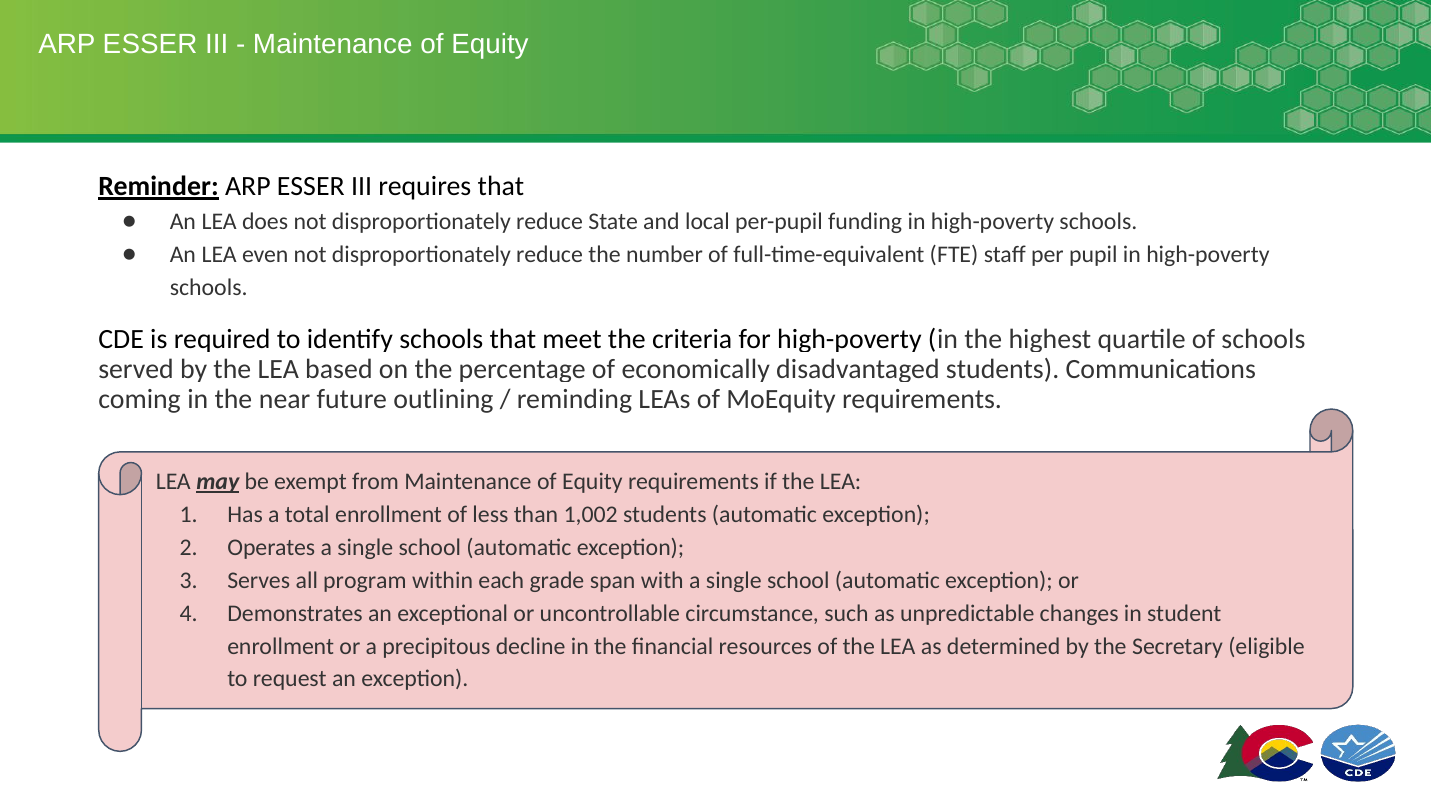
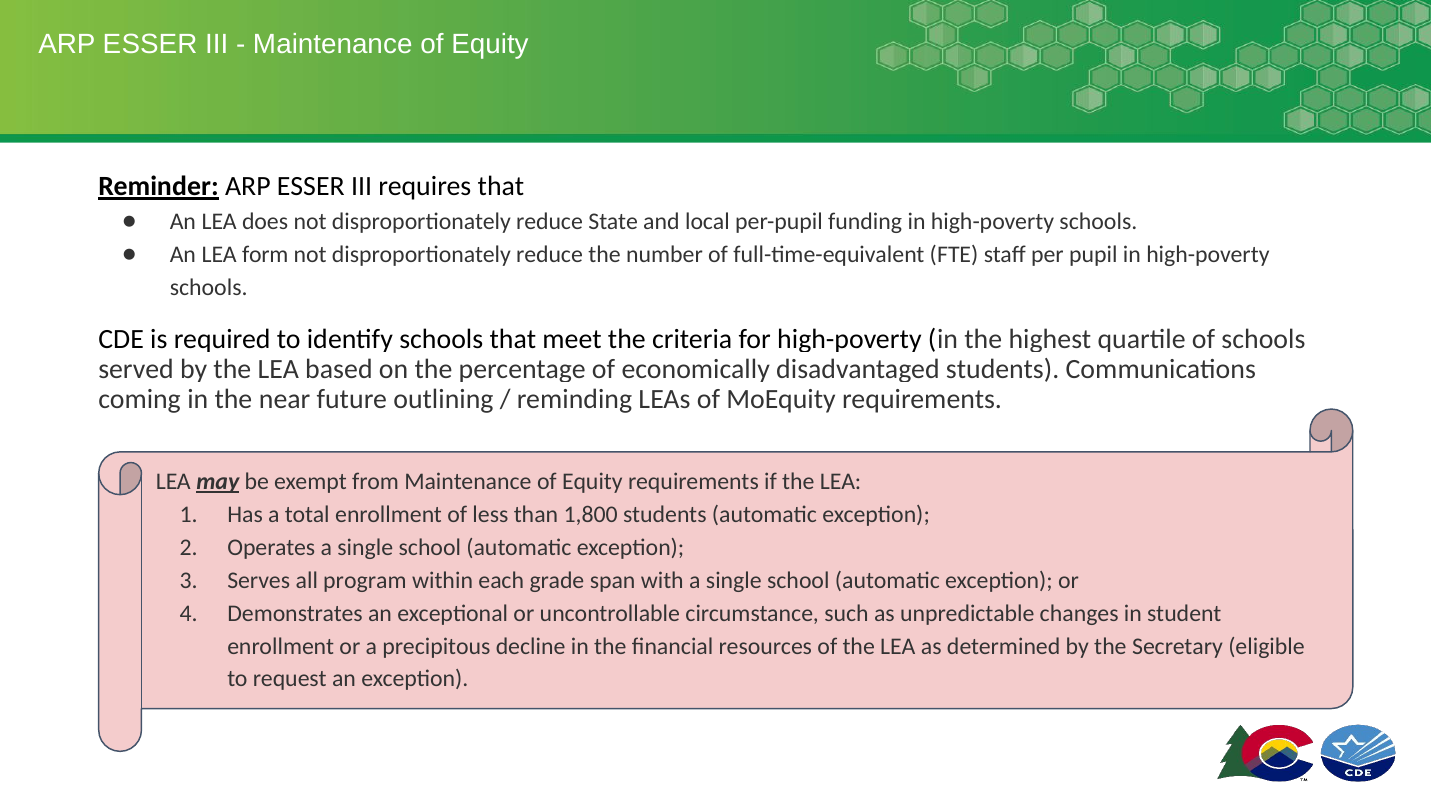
even: even -> form (265, 255)
1,002: 1,002 -> 1,800 (591, 515)
